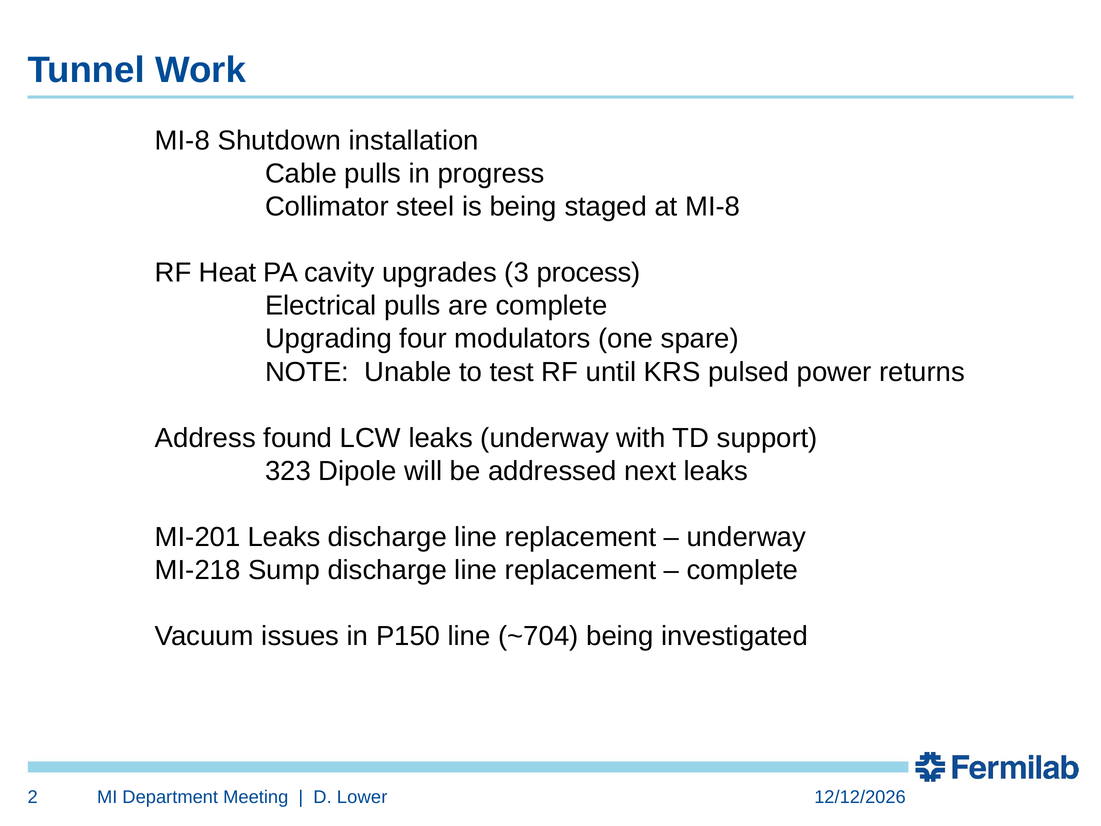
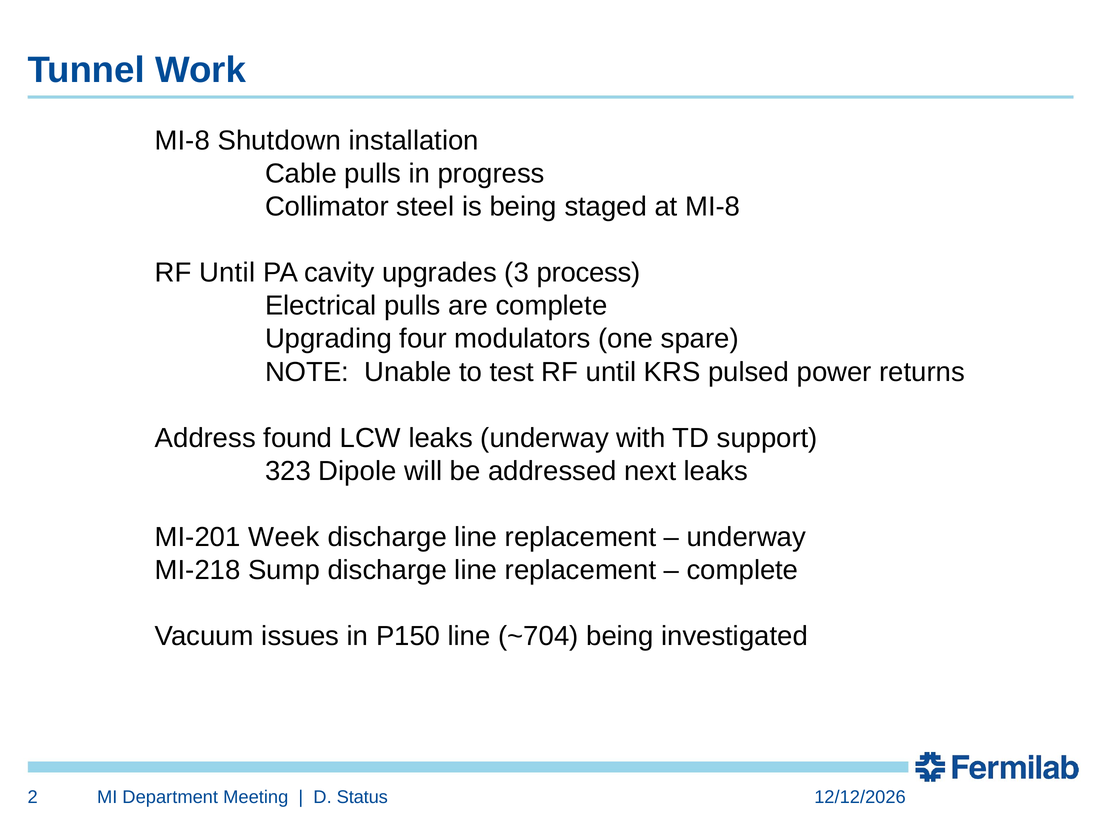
Heat: Heat -> Until (227, 273)
MI-201 Leaks: Leaks -> Week (284, 537)
Lower: Lower -> Status (362, 797)
